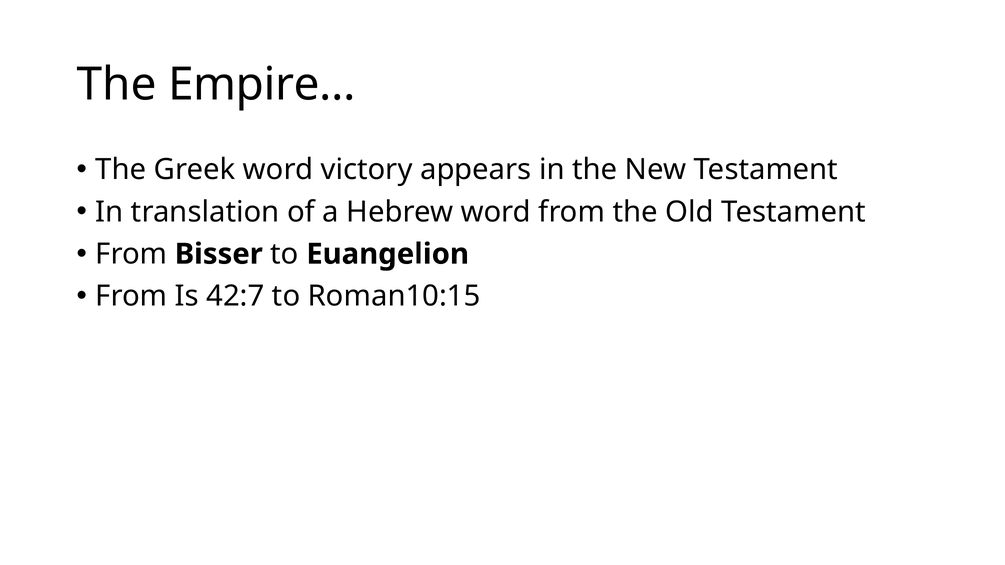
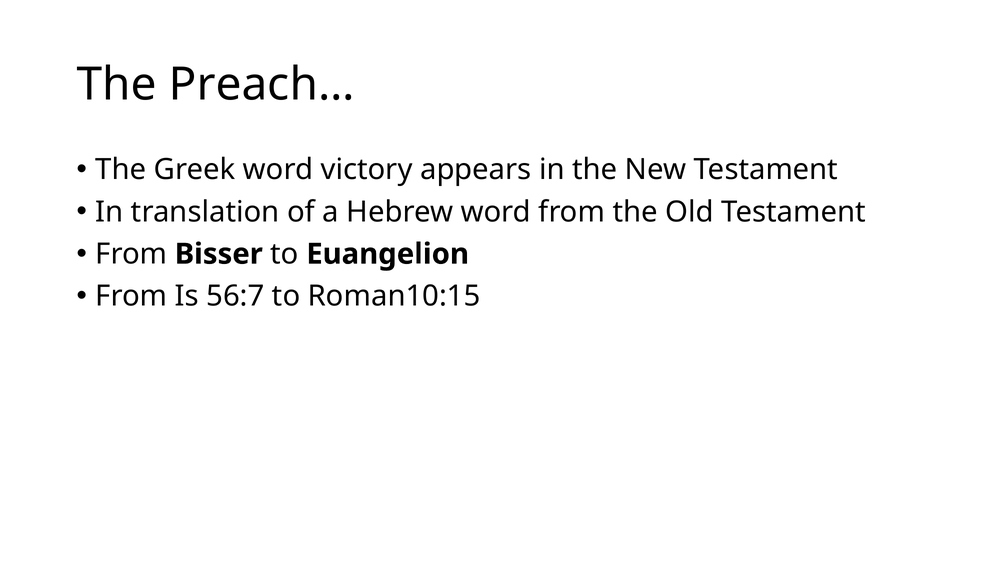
Empire…: Empire… -> Preach… (262, 84)
42:7: 42:7 -> 56:7 (235, 296)
